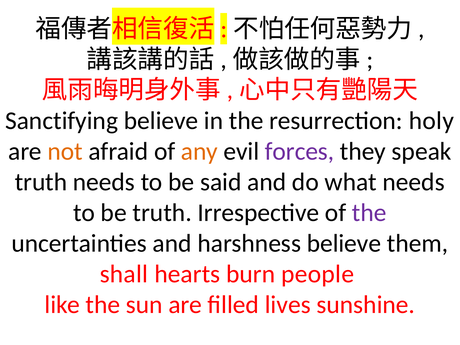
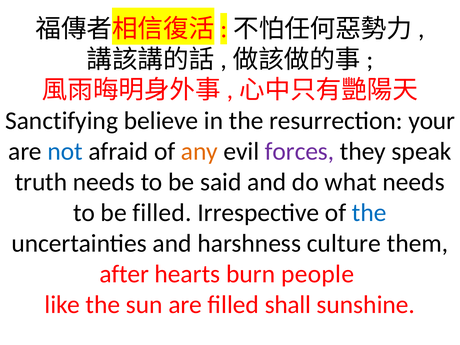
holy: holy -> your (432, 121)
not colour: orange -> blue (65, 152)
be truth: truth -> filled (162, 213)
the colour: purple -> blue (369, 213)
harshness believe: believe -> culture (344, 244)
shall: shall -> after (124, 274)
lives: lives -> shall (288, 305)
